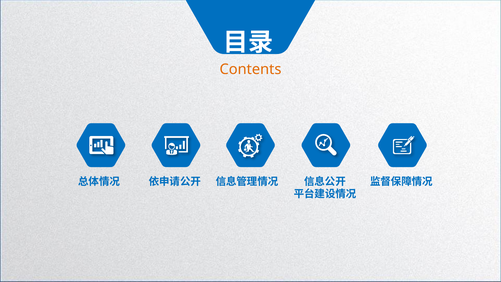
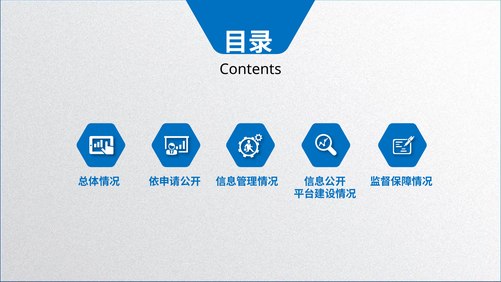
Contents colour: orange -> black (250, 69)
